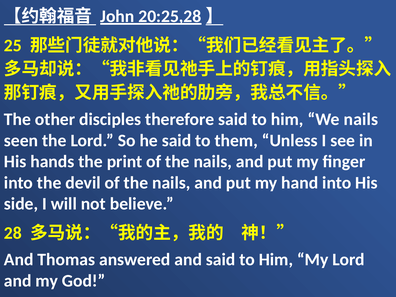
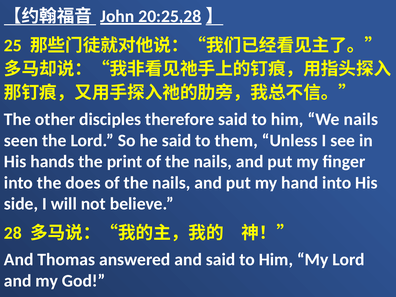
devil: devil -> does (83, 183)
